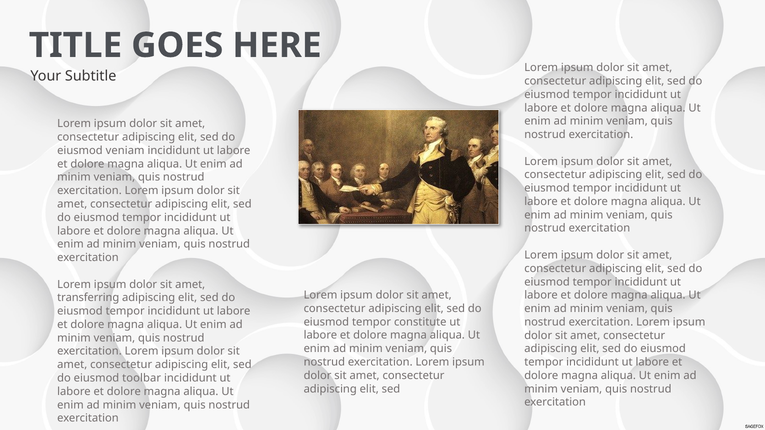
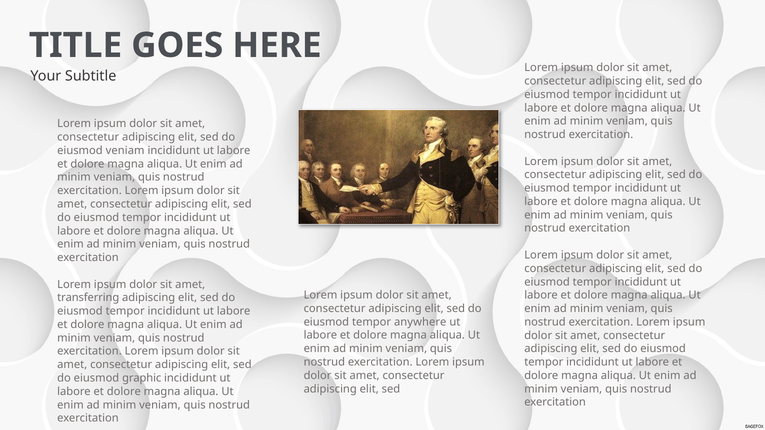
constitute: constitute -> anywhere (420, 322)
toolbar: toolbar -> graphic (142, 378)
